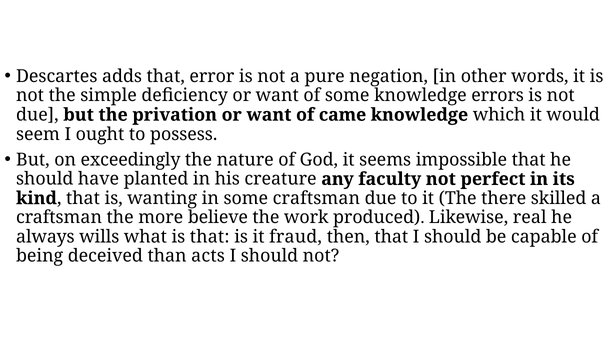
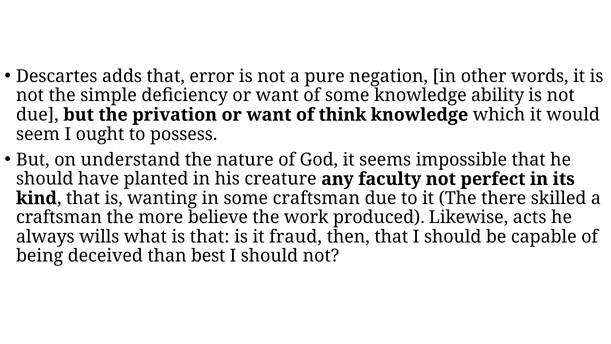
errors: errors -> ability (498, 95)
came: came -> think (343, 115)
exceedingly: exceedingly -> understand (130, 160)
real: real -> acts (530, 217)
acts: acts -> best (208, 256)
